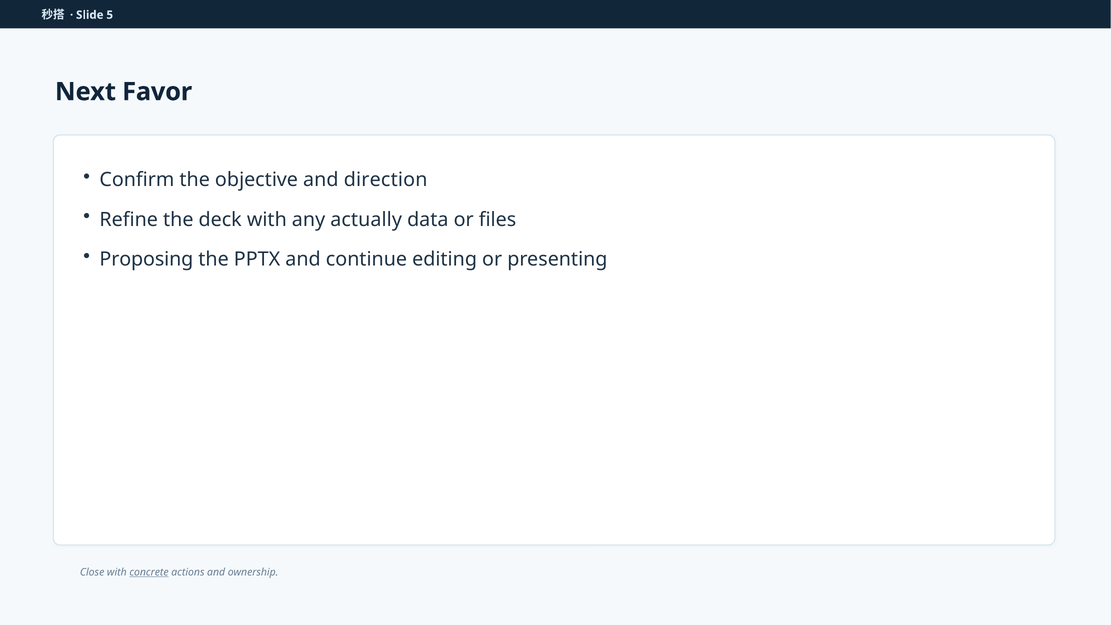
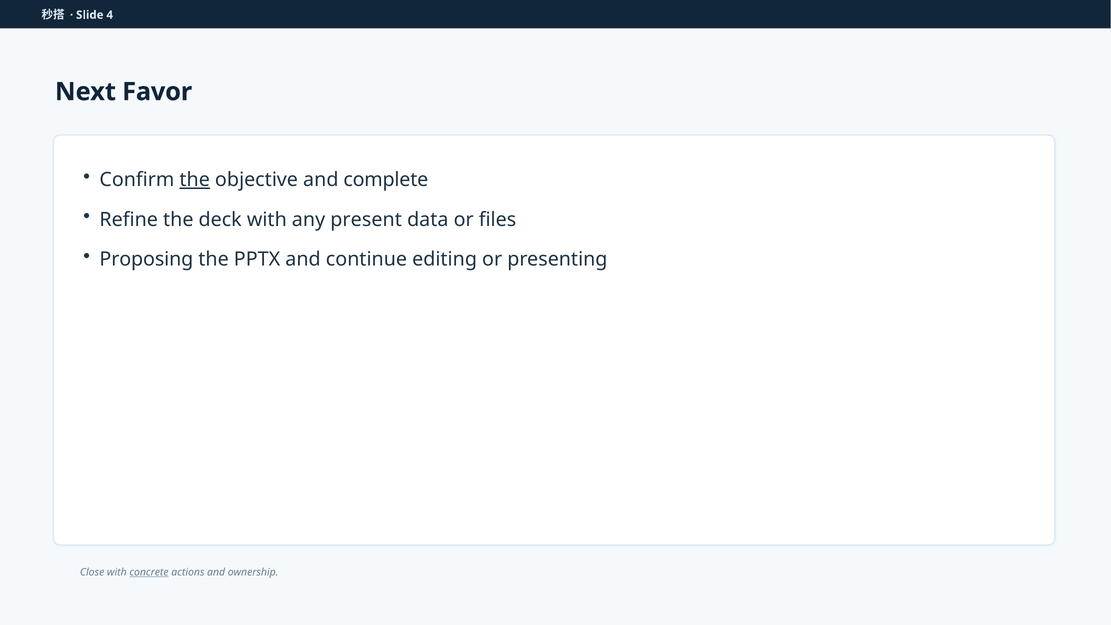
5: 5 -> 4 (110, 15)
the underline: none -> present (195, 180)
direction: direction -> complete (386, 180)
actually: actually -> present (366, 220)
